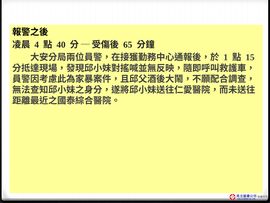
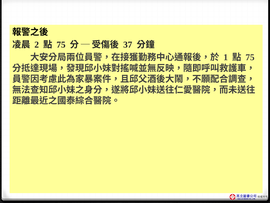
4: 4 -> 2 (37, 45)
40: 40 -> 75 (61, 45)
65: 65 -> 37 (128, 45)
15: 15 -> 75 (250, 57)
